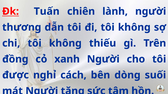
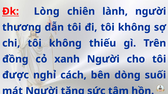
Tuấn: Tuấn -> Lòng (47, 11)
